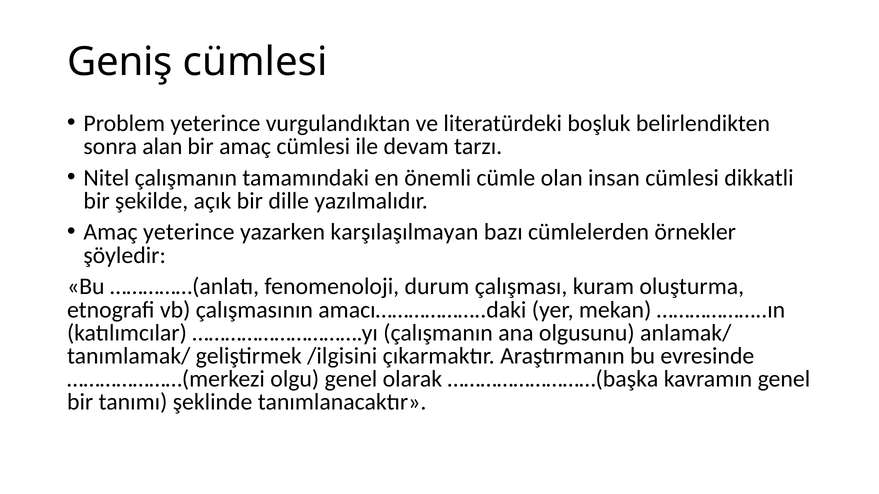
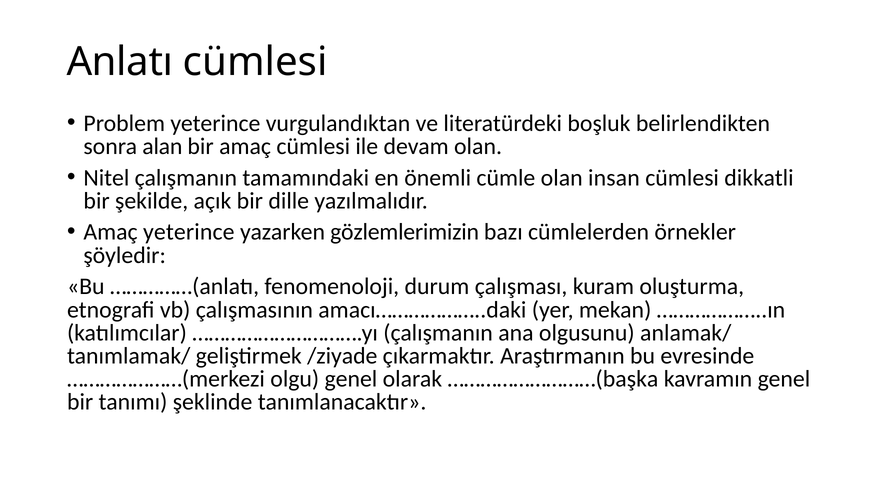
Geniş: Geniş -> Anlatı (120, 62)
devam tarzı: tarzı -> olan (478, 147)
karşılaşılmayan: karşılaşılmayan -> gözlemlerimizin (405, 232)
/ilgisini: /ilgisini -> /ziyade (342, 356)
